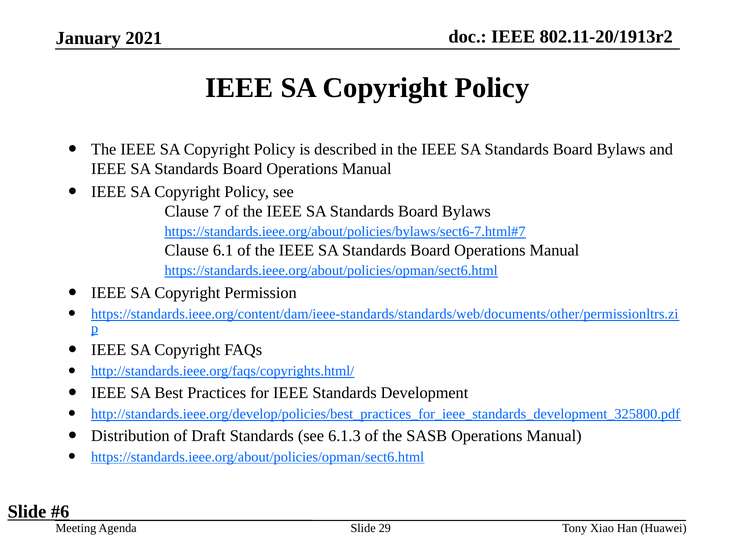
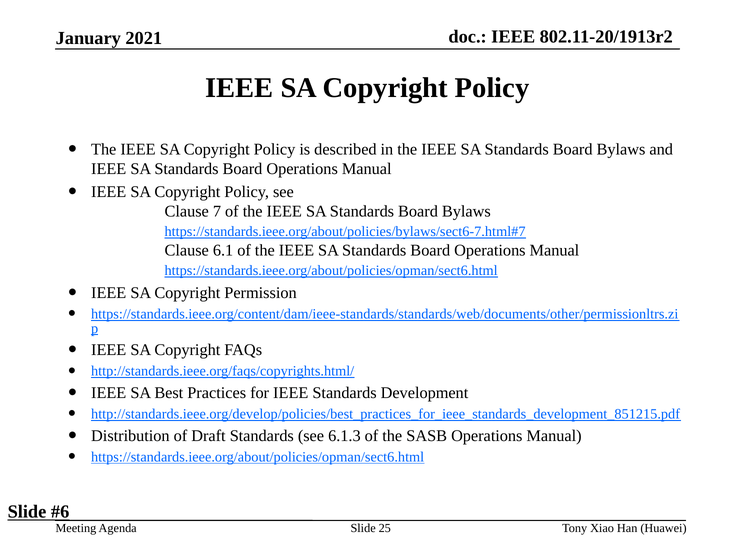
http://standards.ieee.org/develop/policies/best_practices_for_ieee_standards_development_325800.pdf: http://standards.ieee.org/develop/policies/best_practices_for_ieee_standards_development_325800.pdf -> http://standards.ieee.org/develop/policies/best_practices_for_ieee_standards_development_851215.pdf (386, 414)
29: 29 -> 25 (385, 529)
